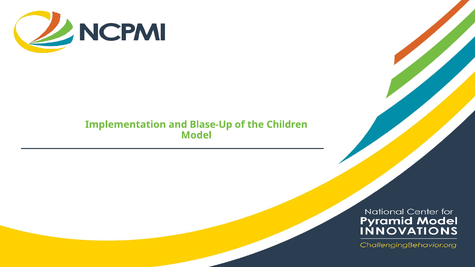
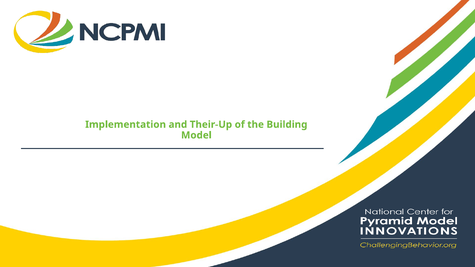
Blase-Up: Blase-Up -> Their-Up (211, 125)
Children: Children -> Building (287, 125)
